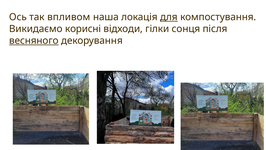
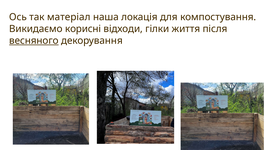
впливом: впливом -> матеріал (69, 17)
для underline: present -> none (169, 17)
сонця: сонця -> життя (186, 29)
